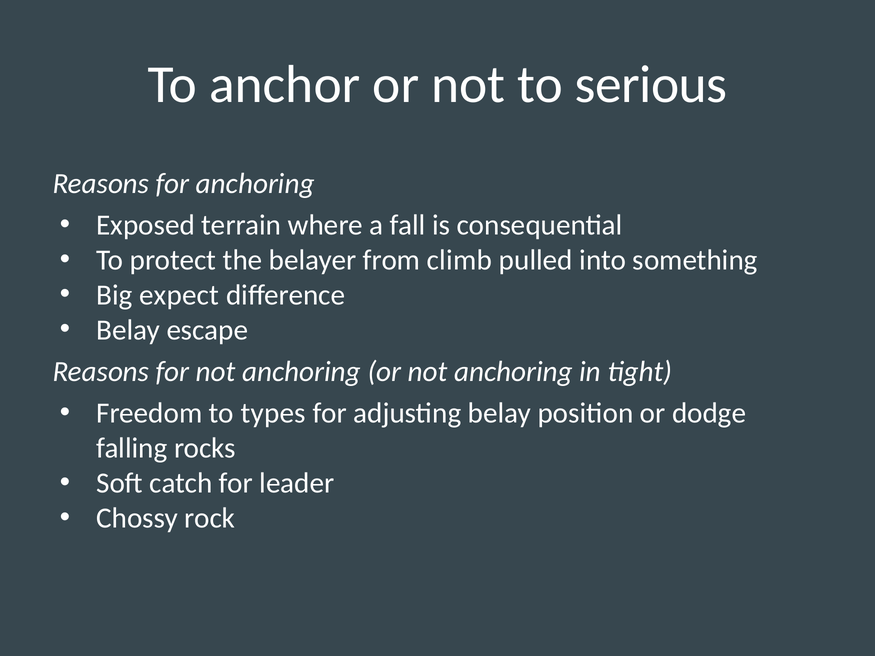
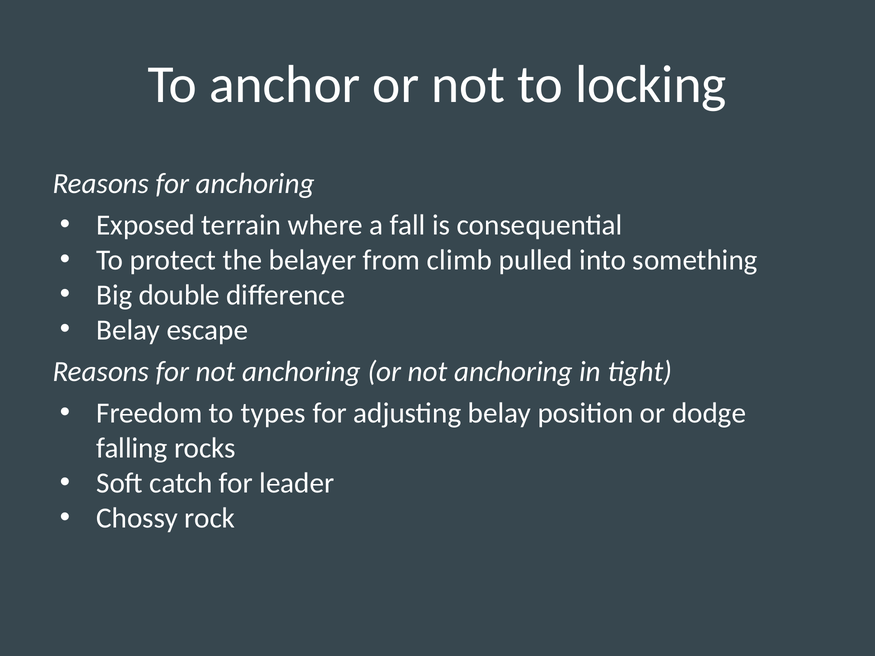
serious: serious -> locking (651, 85)
expect: expect -> double (179, 295)
